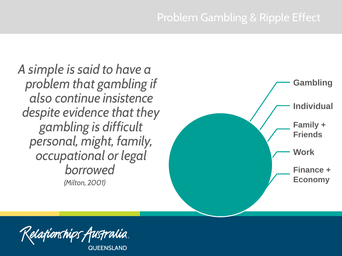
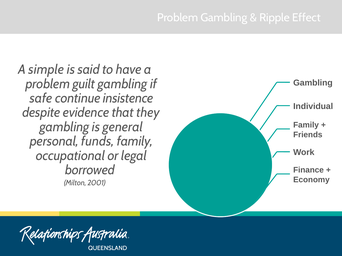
problem that: that -> guilt (84, 84)
also: also -> safe (41, 98)
difficult: difficult -> general (123, 127)
might: might -> funds (98, 142)
